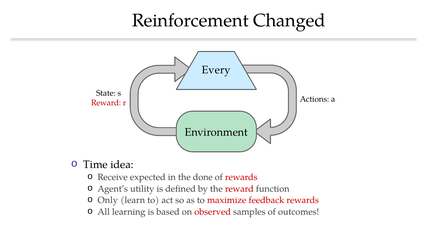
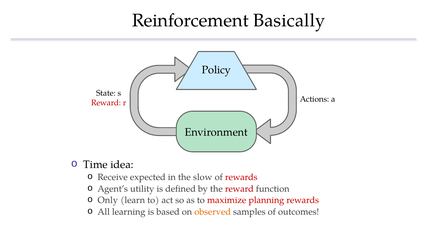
Changed: Changed -> Basically (289, 21)
Every: Every -> Policy (216, 70)
done: done -> slow (203, 177)
feedback: feedback -> planning (266, 200)
observed colour: red -> orange (213, 212)
